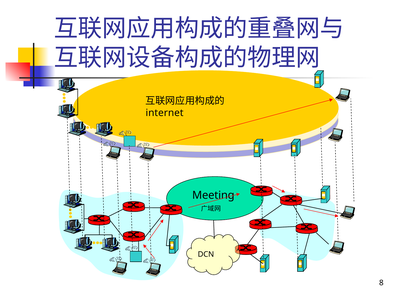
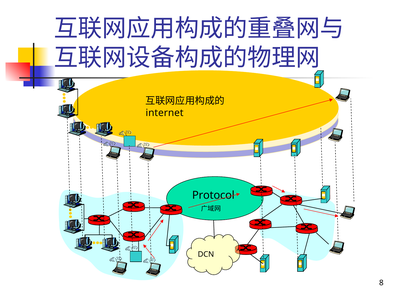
Meeting: Meeting -> Protocol (213, 195)
